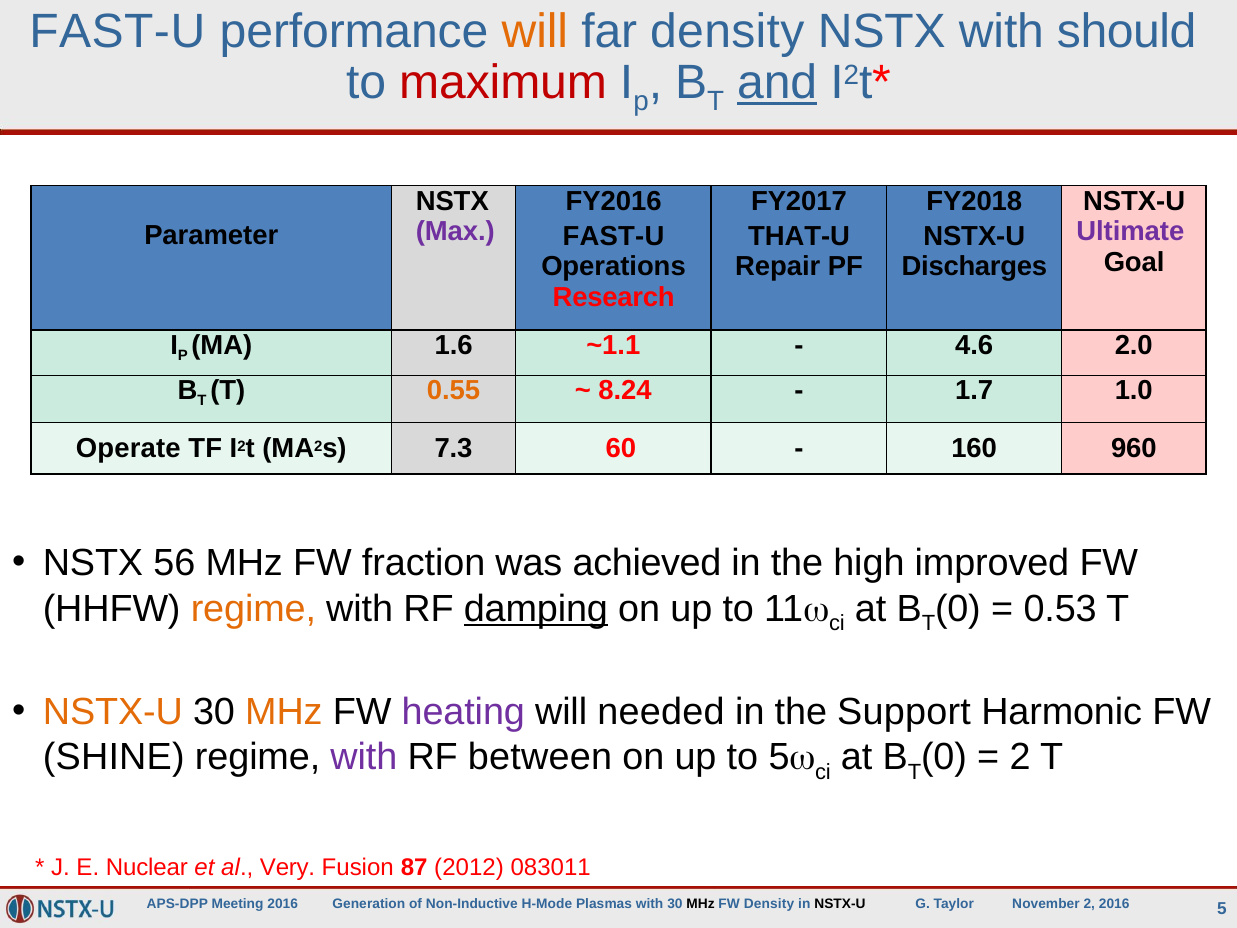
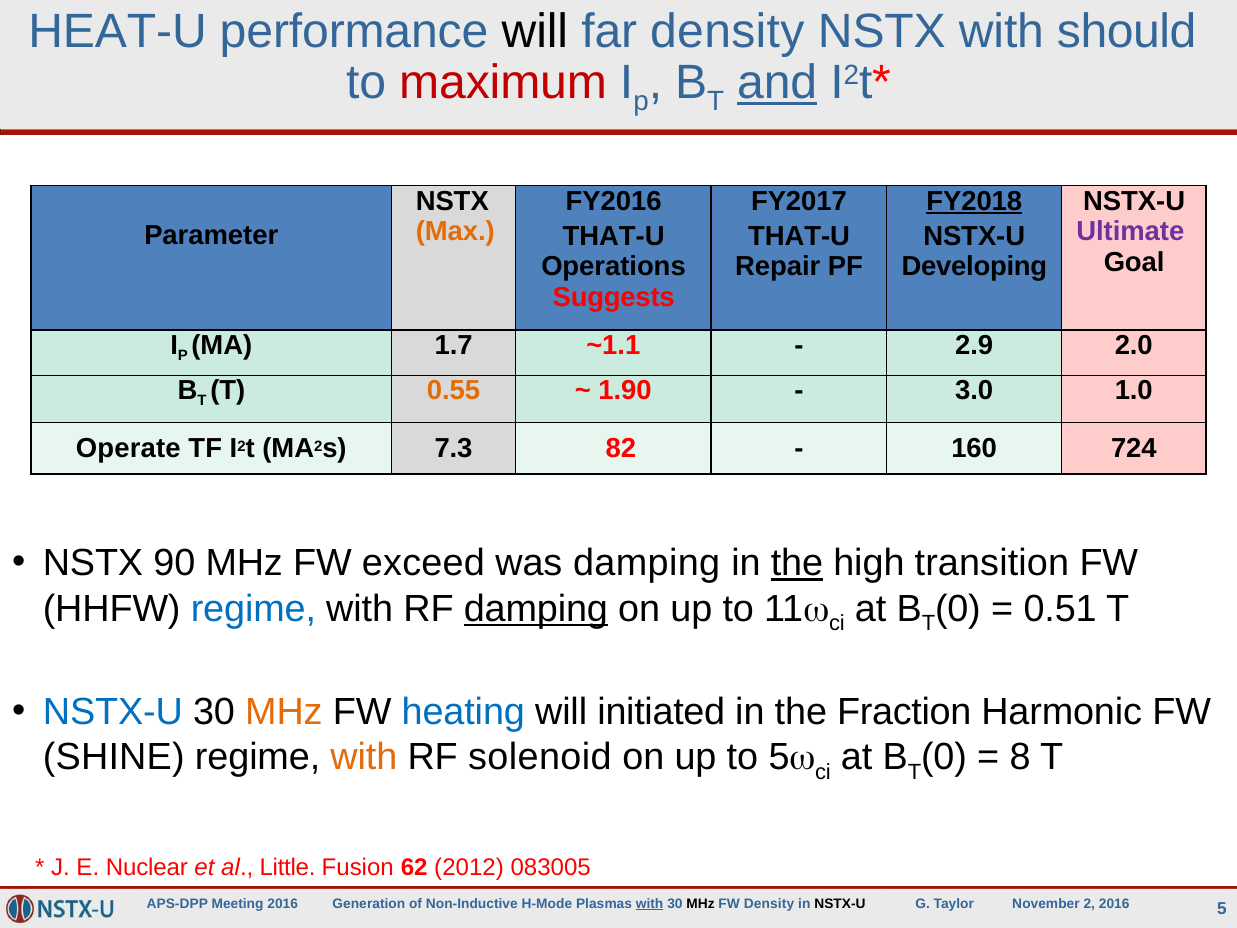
FAST-U: FAST-U -> HEAT-U (118, 32)
will colour: orange -> black (535, 32)
FY2018 underline: none -> present (974, 201)
Max colour: purple -> orange (455, 232)
FAST-U: FAST-U -> THAT-U (614, 236)
Discharges: Discharges -> Developing (974, 267)
Research: Research -> Suggests (614, 297)
1.6: 1.6 -> 1.7 (454, 346)
4.6: 4.6 -> 2.9 (974, 346)
8.24: 8.24 -> 1.90 (625, 391)
1.7: 1.7 -> 3.0 (974, 391)
60: 60 -> 82 (621, 449)
960: 960 -> 724 (1134, 449)
56: 56 -> 90 (174, 563)
fraction: fraction -> exceed (423, 563)
was achieved: achieved -> damping (647, 563)
the underline: none -> present (797, 563)
improved: improved -> transition (992, 563)
regime colour: orange -> blue (253, 609)
0.53: 0.53 -> 0.51 (1060, 609)
NSTX-U colour: orange -> blue (113, 712)
heating colour: purple -> blue (463, 712)
needed: needed -> initiated (661, 712)
Support: Support -> Fraction (904, 712)
with colour: purple -> orange (364, 757)
between: between -> solenoid (540, 757)
2: 2 -> 8 (1020, 757)
Very: Very -> Little (288, 868)
87: 87 -> 62 (414, 868)
083011: 083011 -> 083005 (551, 868)
with underline: none -> present (650, 904)
